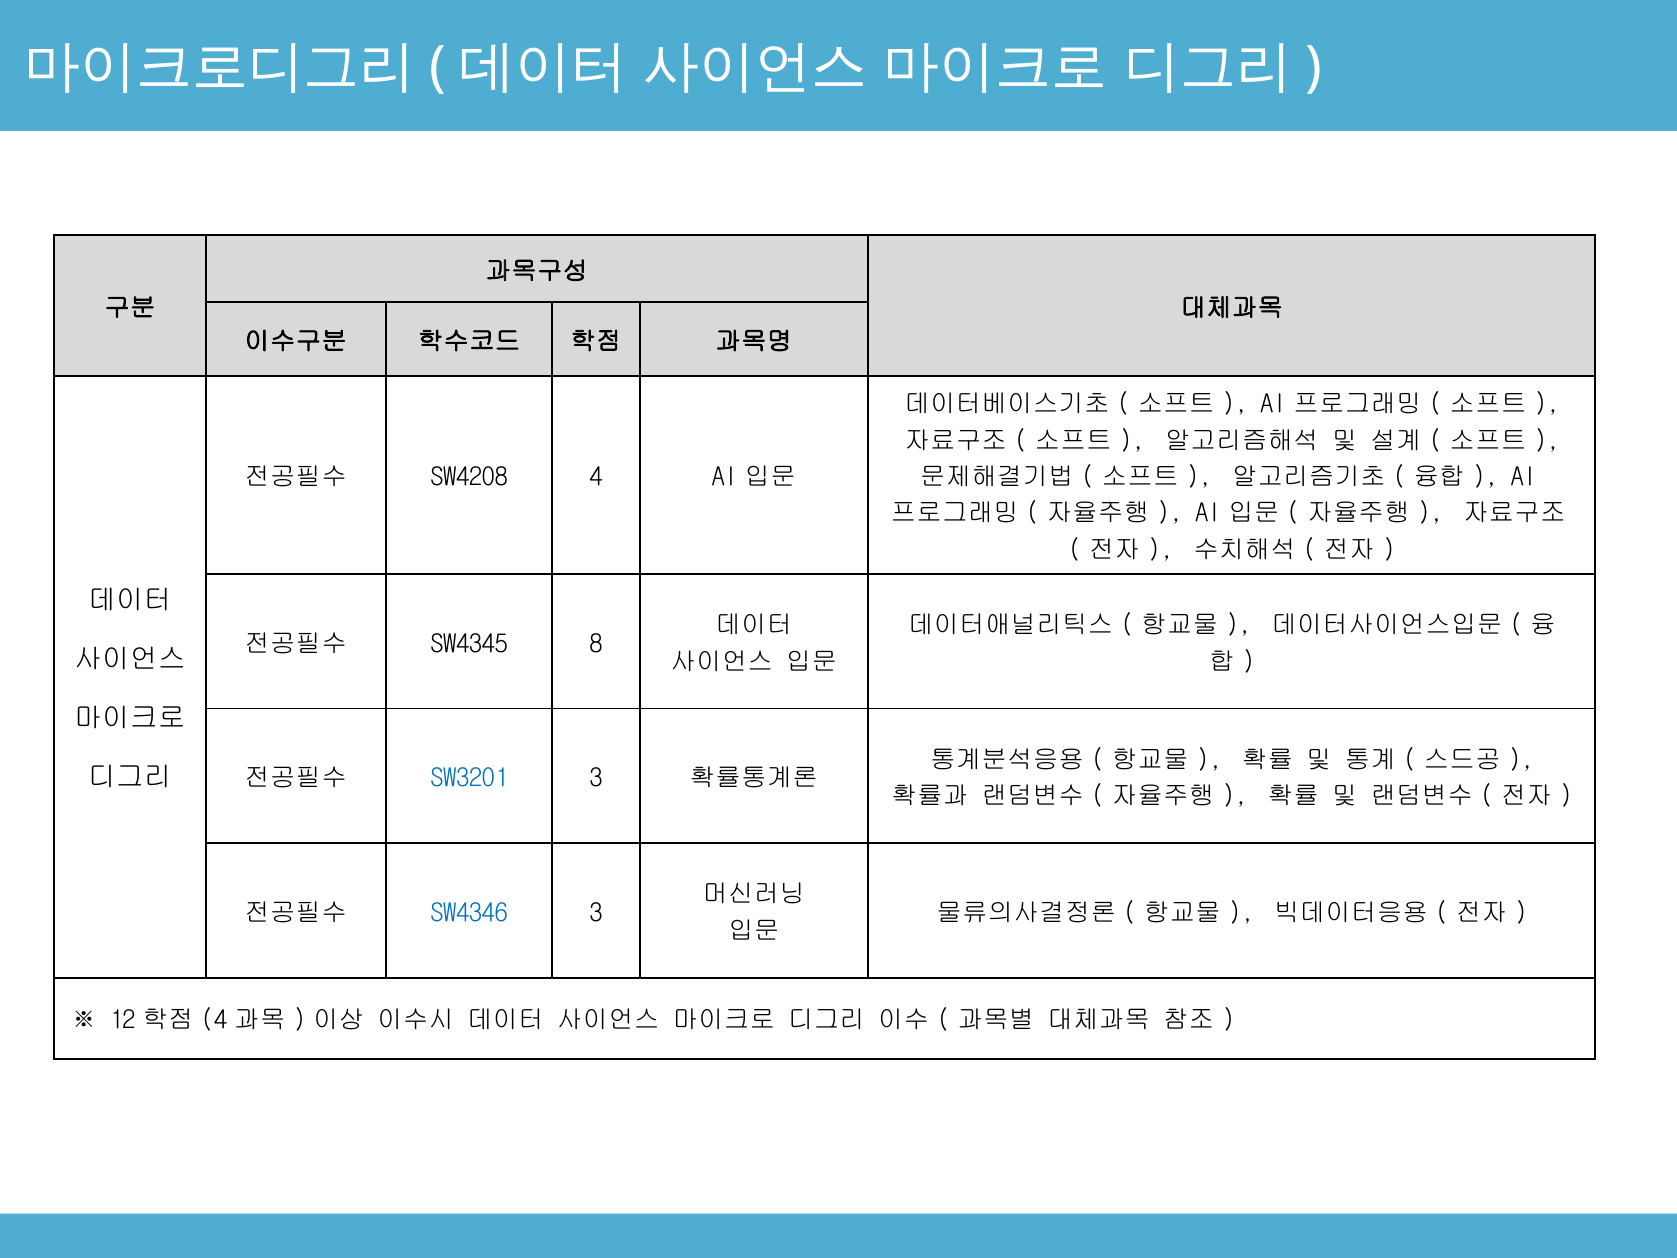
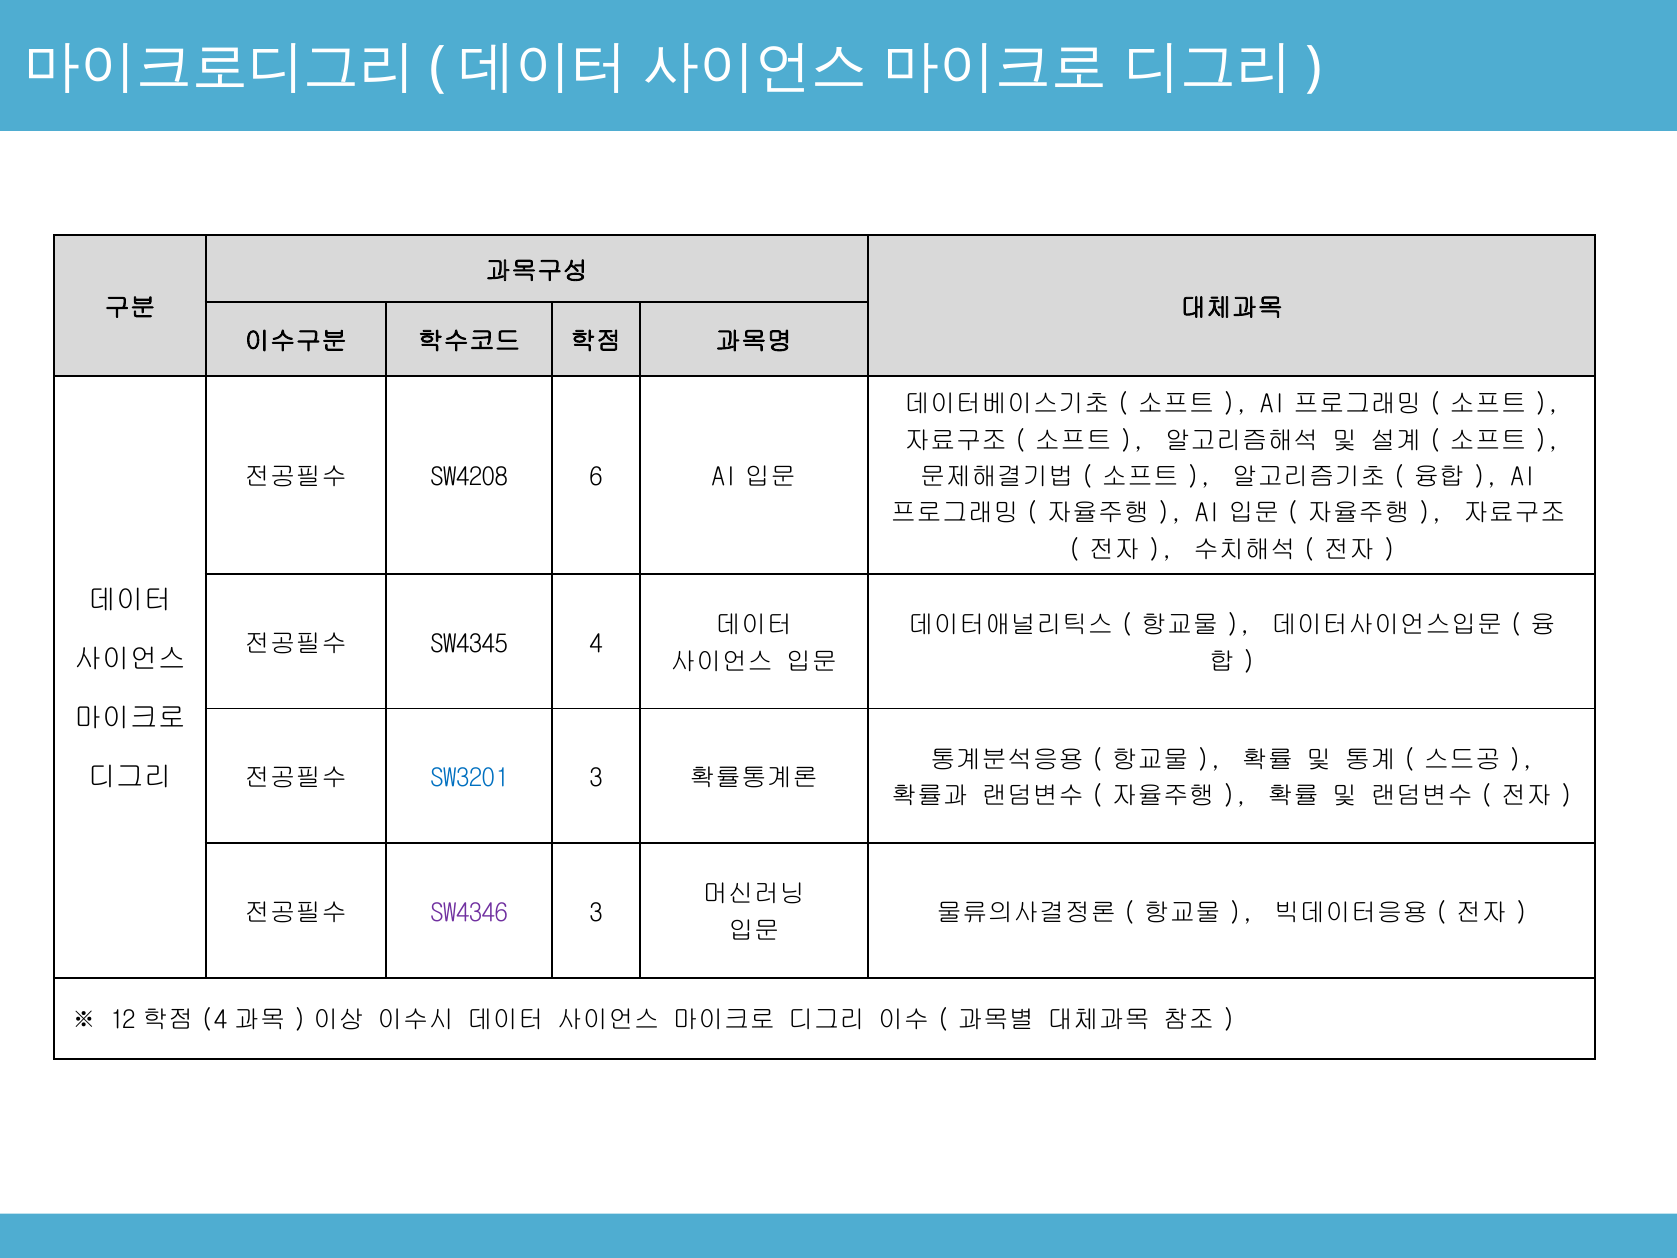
SW4208 4: 4 -> 6 (596, 477)
SW4345 8: 8 -> 4 (596, 644)
SW4346 colour: blue -> purple (469, 913)
